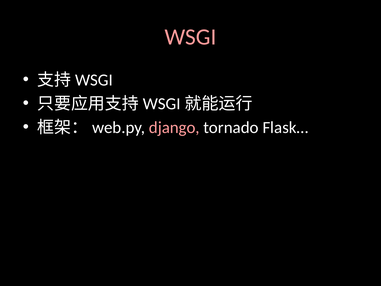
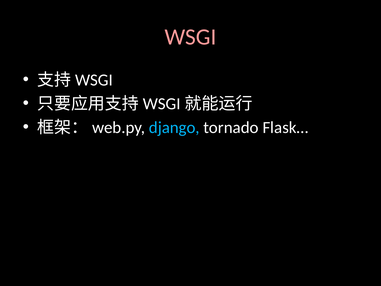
django colour: pink -> light blue (174, 127)
